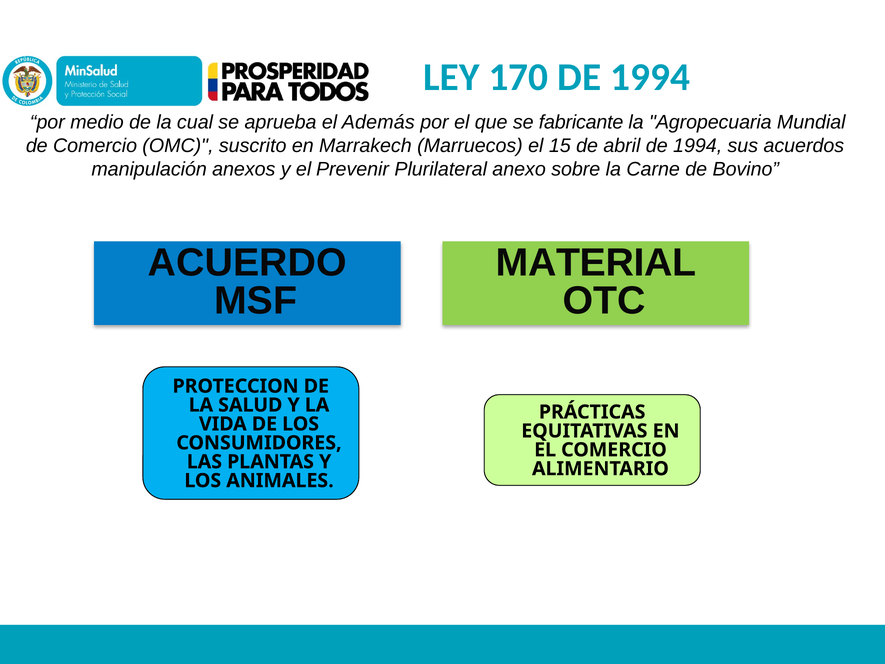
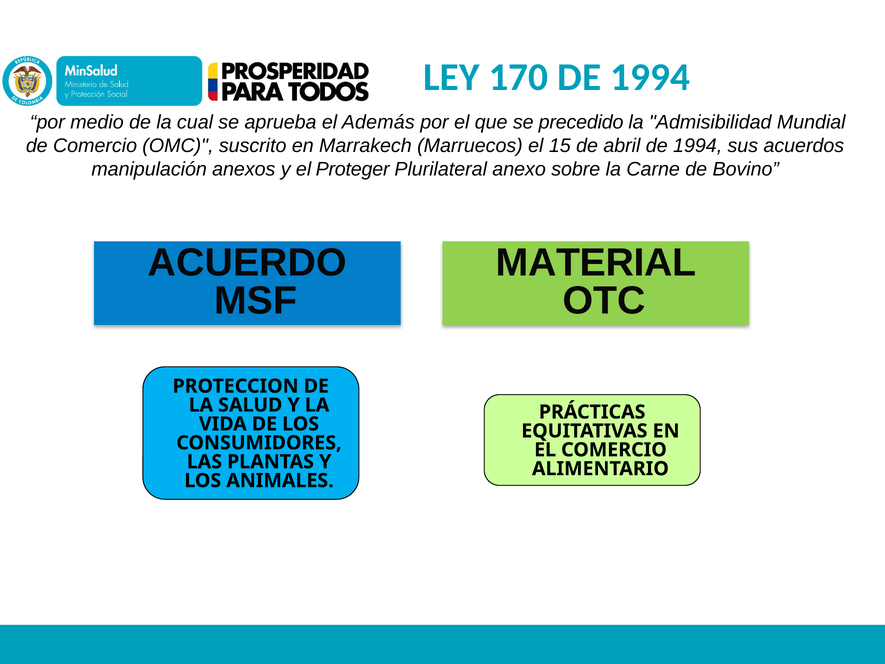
fabricante: fabricante -> precedido (581, 122)
Agropecuaria: Agropecuaria -> Admisibilidad (710, 122)
Prevenir: Prevenir -> Proteger (353, 169)
